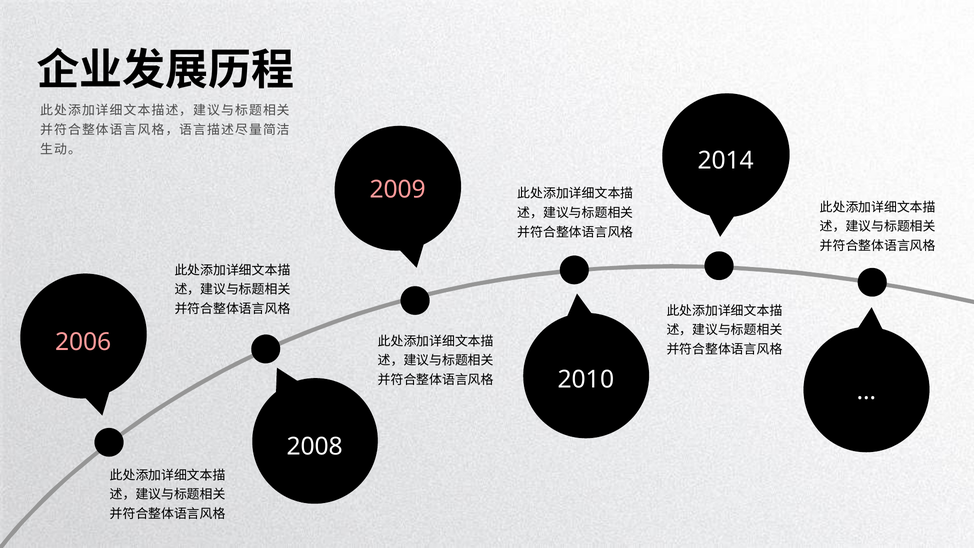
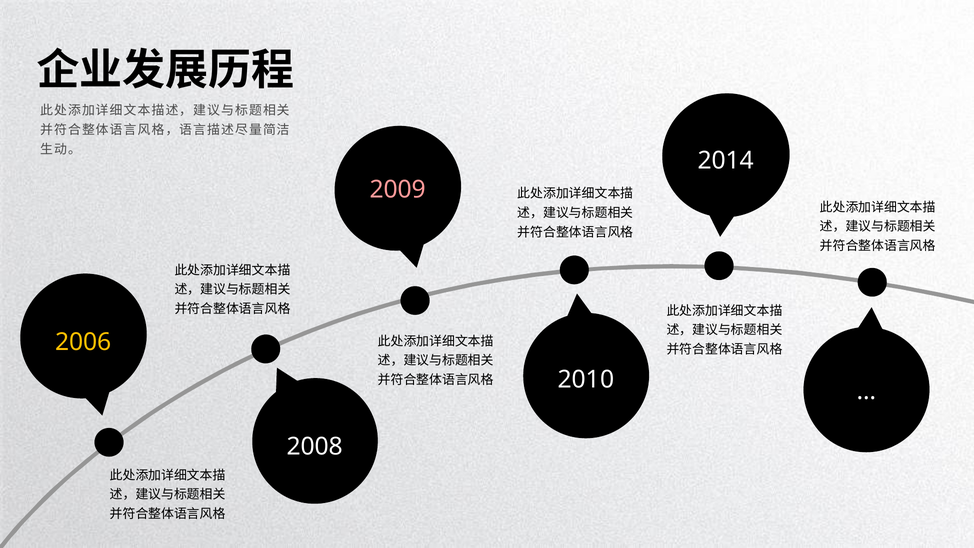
2006 colour: pink -> yellow (83, 342)
